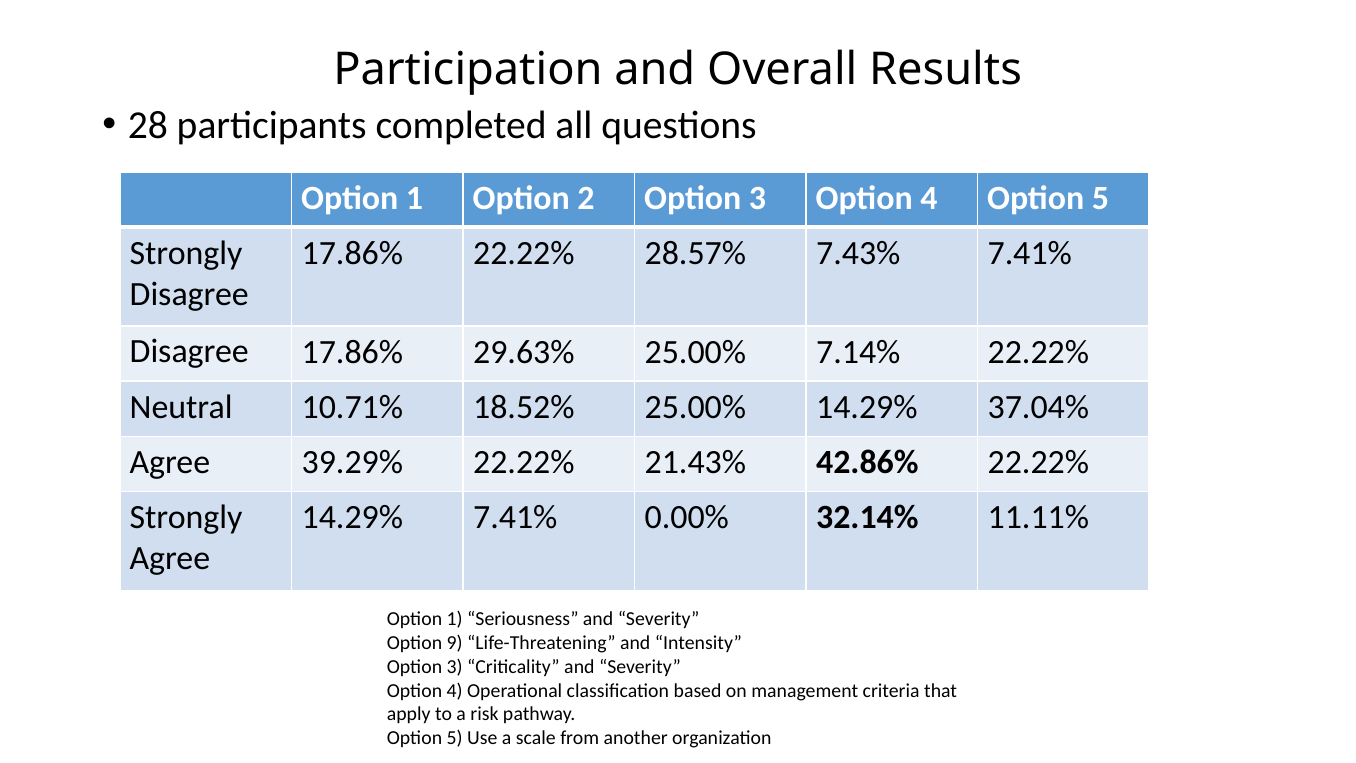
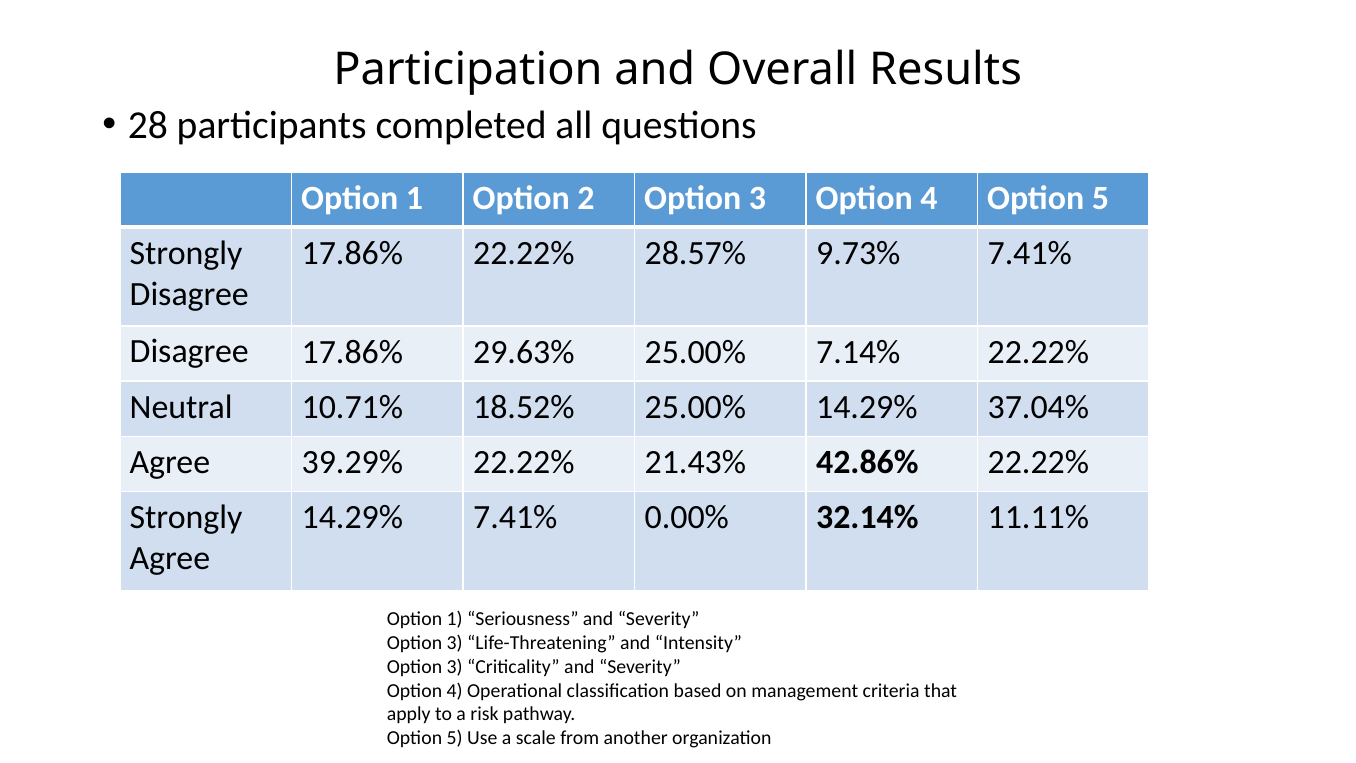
7.43%: 7.43% -> 9.73% (858, 253)
9: 9 -> 3 (455, 643)
